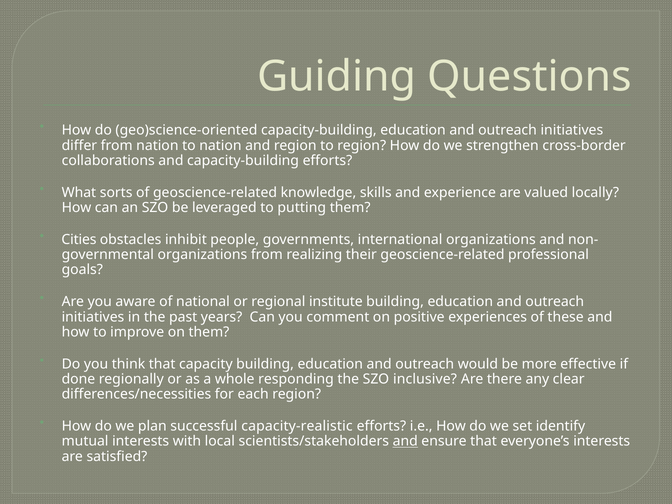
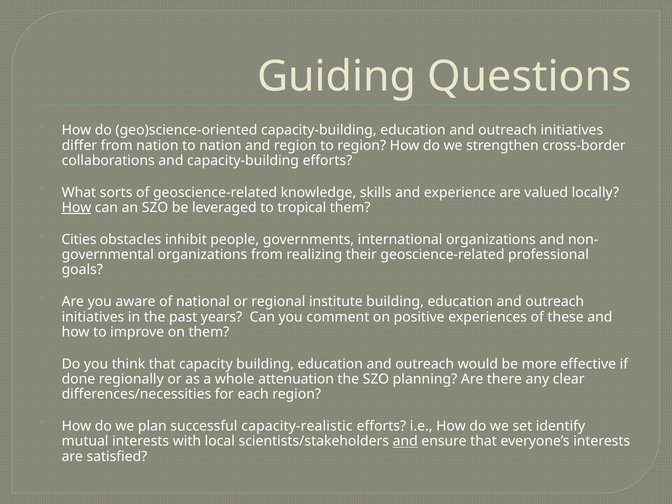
How underline: none -> present (76, 208)
putting: putting -> tropical (302, 208)
responding: responding -> attenuation (296, 379)
inclusive: inclusive -> planning (425, 379)
